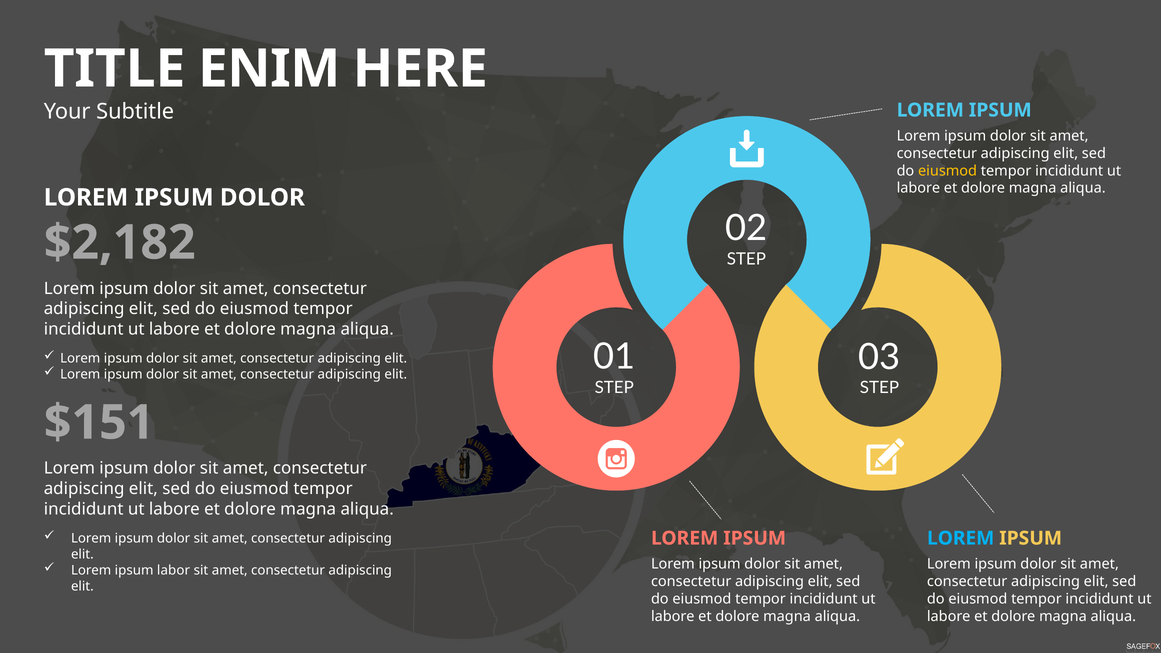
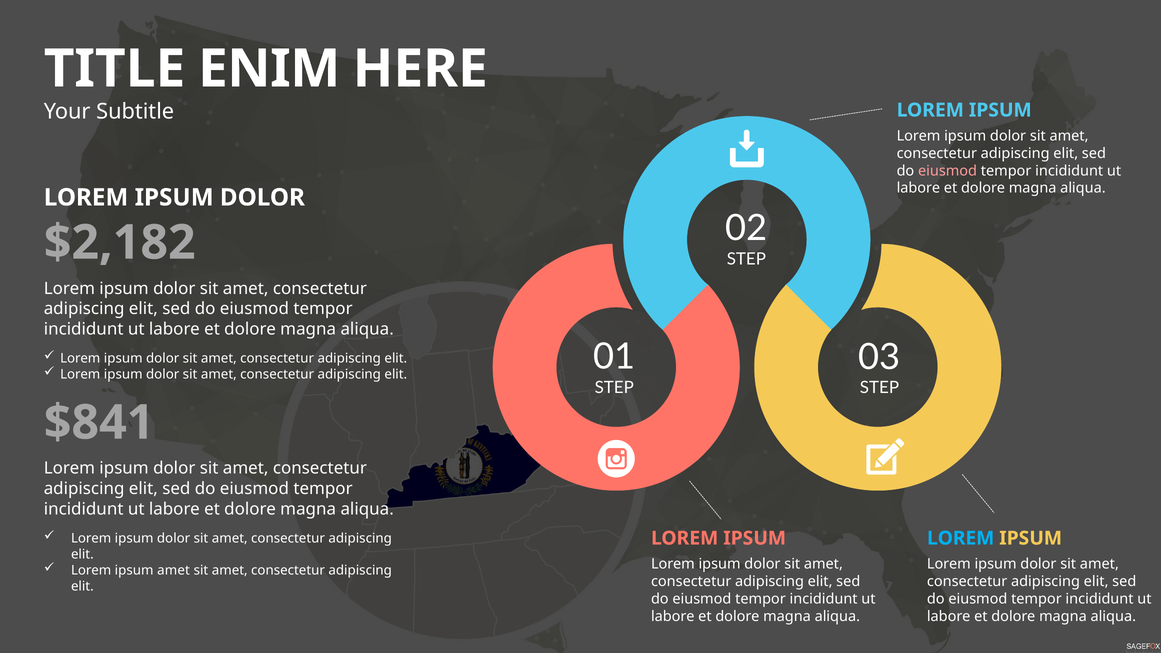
eiusmod colour: yellow -> pink (948, 171)
$151: $151 -> $841 (99, 423)
ipsum labor: labor -> amet (174, 571)
